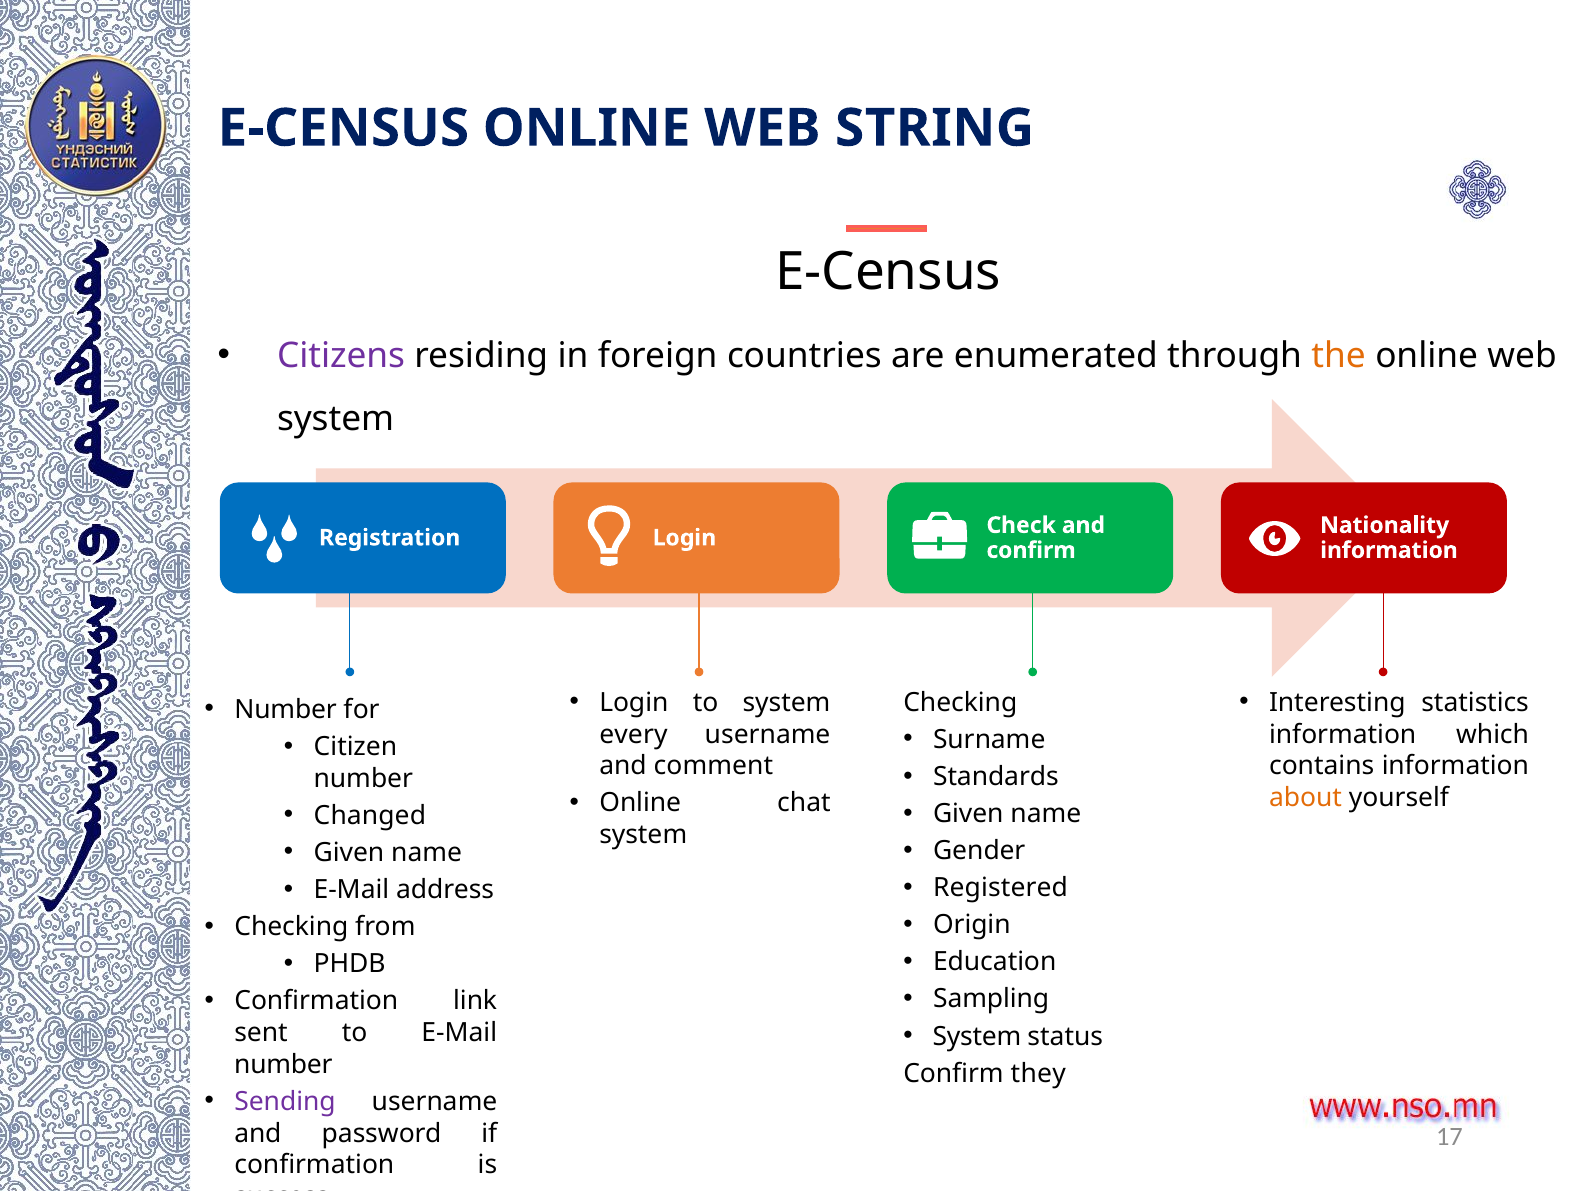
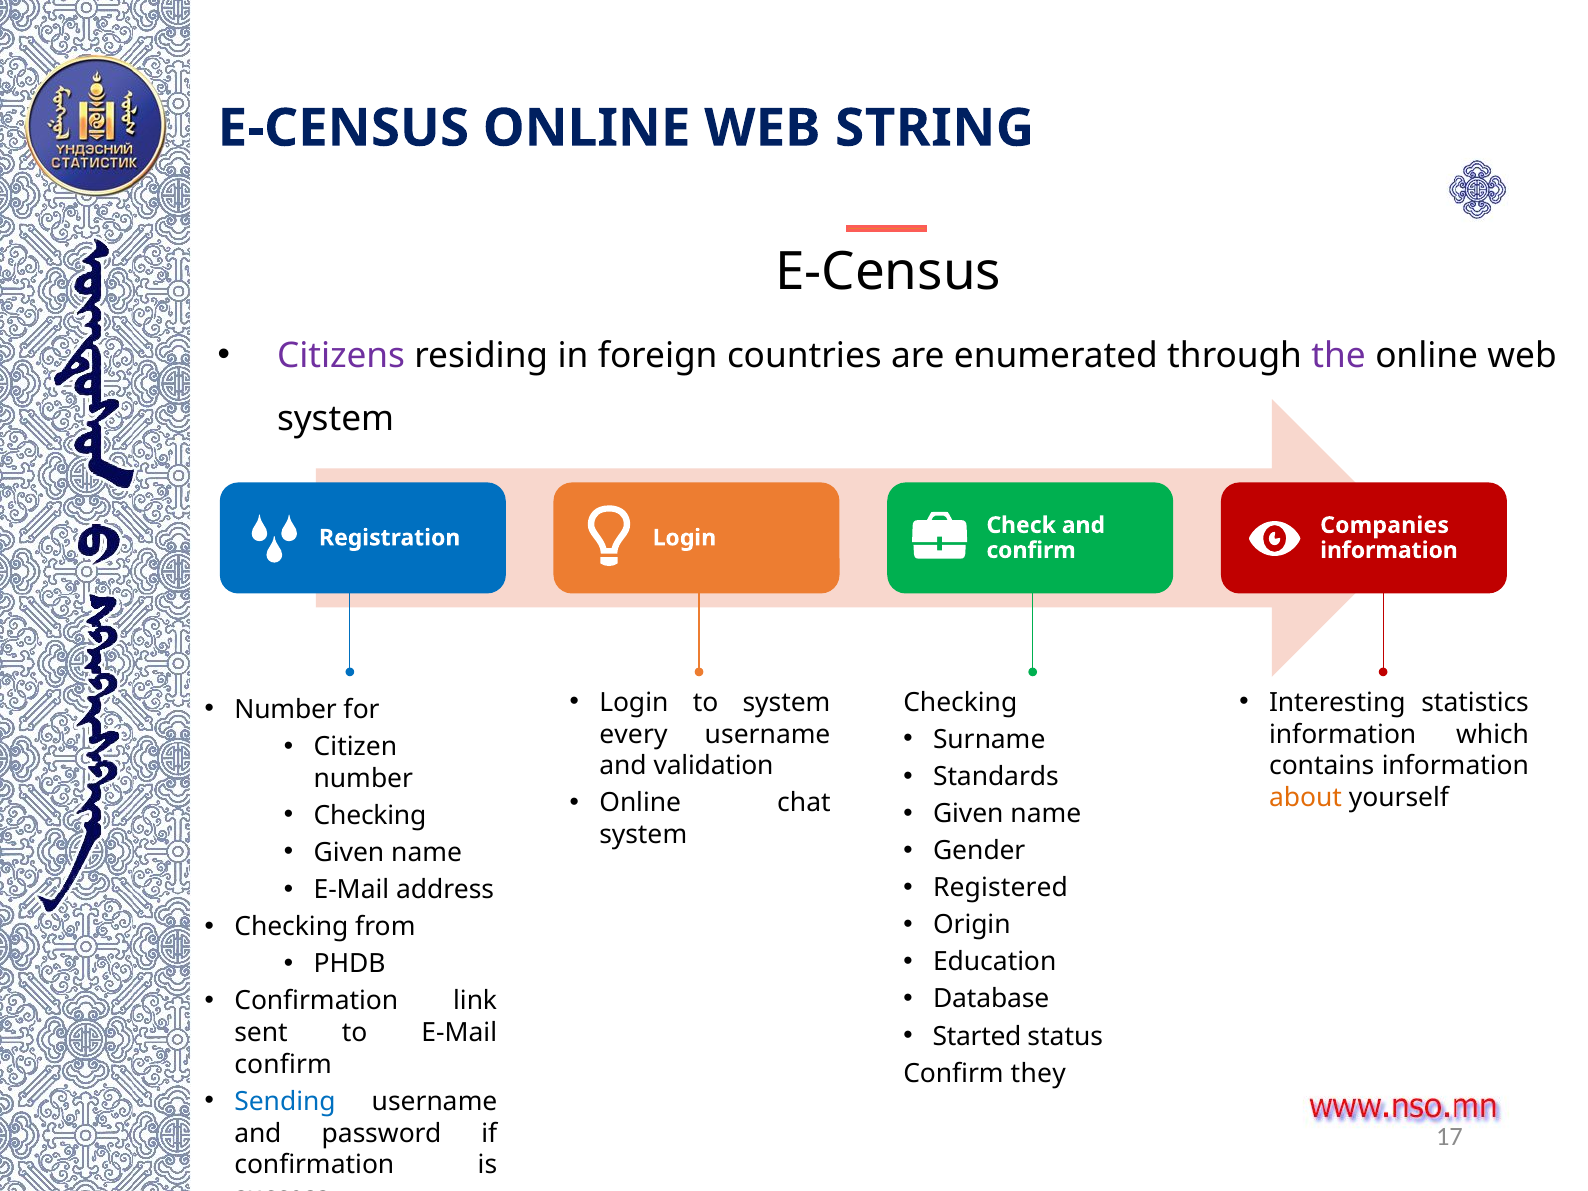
the colour: orange -> purple (1339, 356)
Nationality: Nationality -> Companies (1385, 525)
comment: comment -> validation (714, 766)
Changed: Changed -> Checking (370, 816)
Sampling: Sampling -> Database (991, 999)
System: System -> Started (977, 1036)
number: number -> confirm (283, 1064)
Sending colour: purple -> blue (285, 1102)
